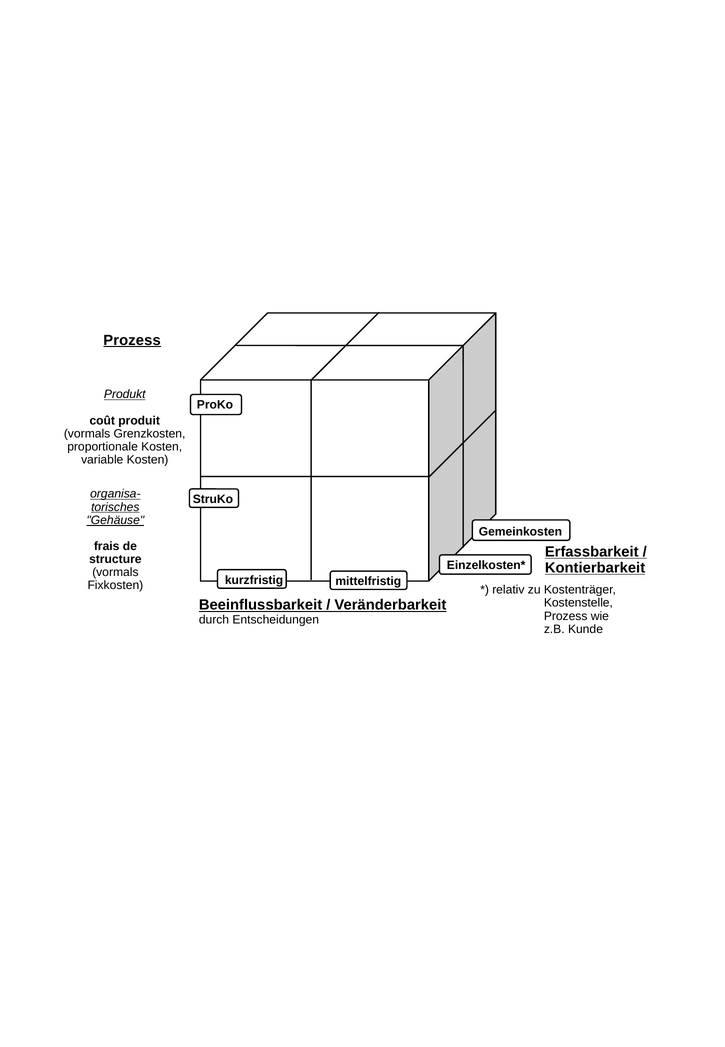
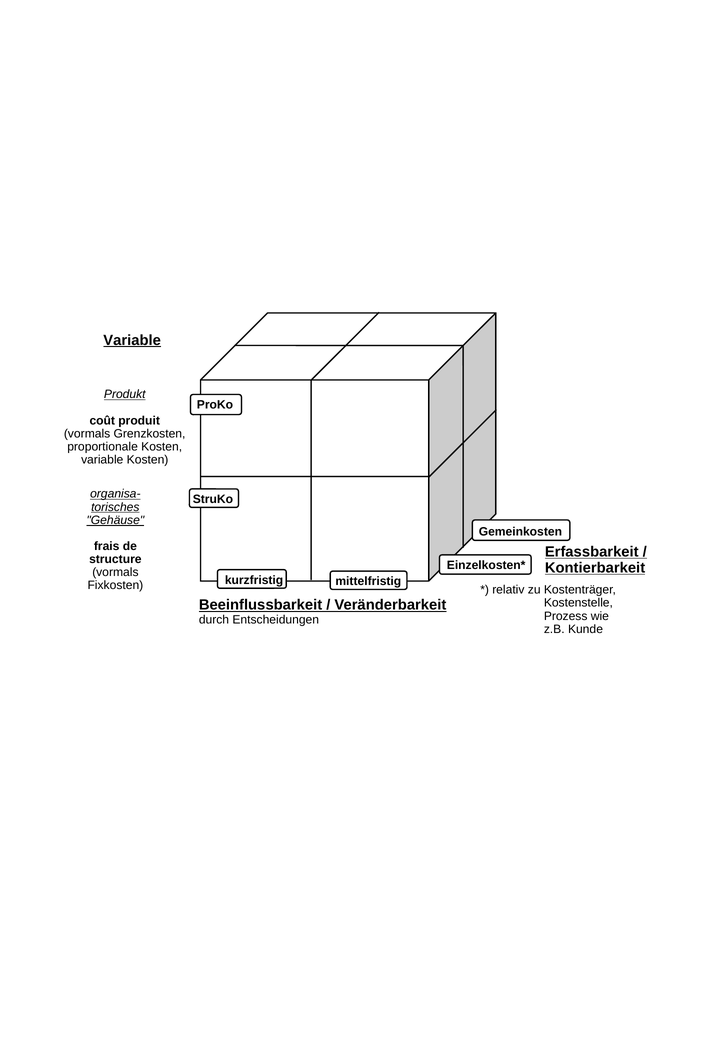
Prozess: Prozess -> Variable (132, 340)
